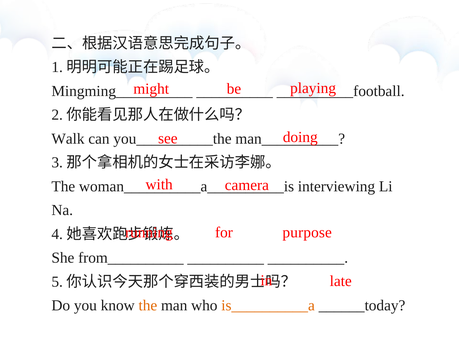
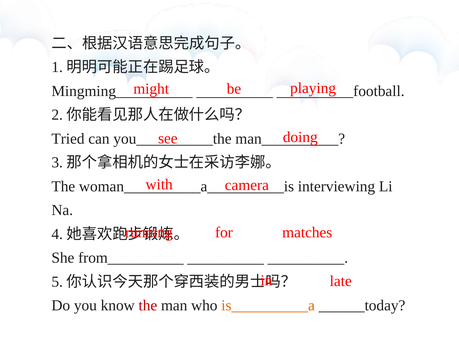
Walk: Walk -> Tried (68, 139)
purpose: purpose -> matches (307, 233)
the colour: orange -> red (148, 306)
